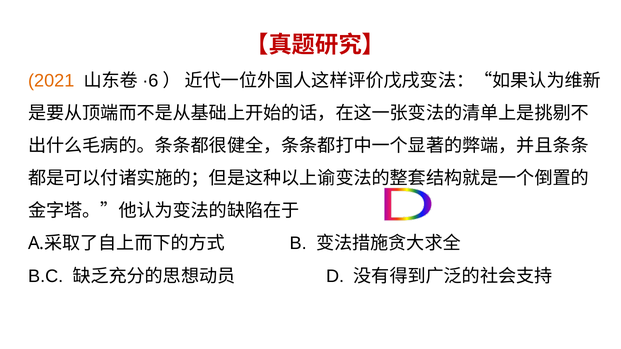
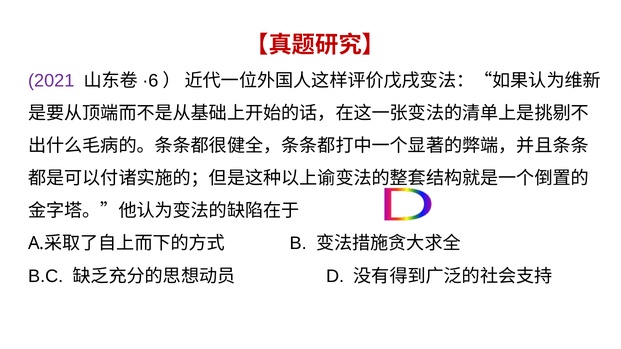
2021 colour: orange -> purple (51, 81)
